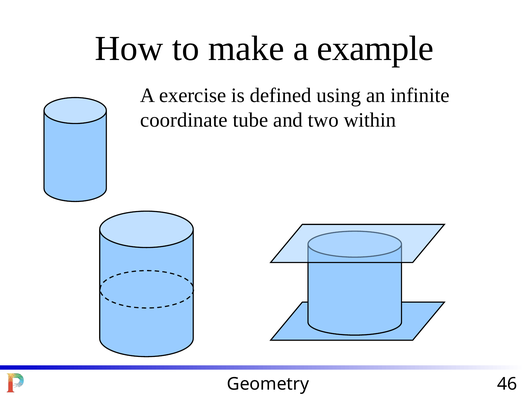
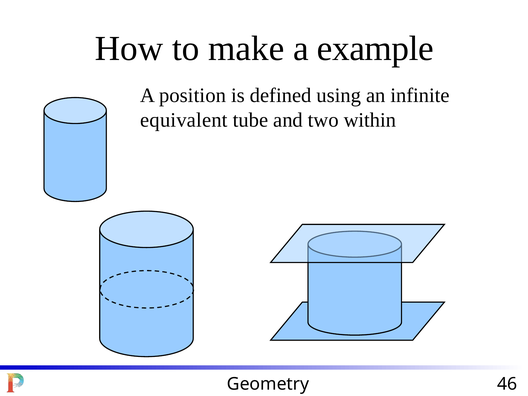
exercise: exercise -> position (193, 96)
coordinate: coordinate -> equivalent (184, 120)
